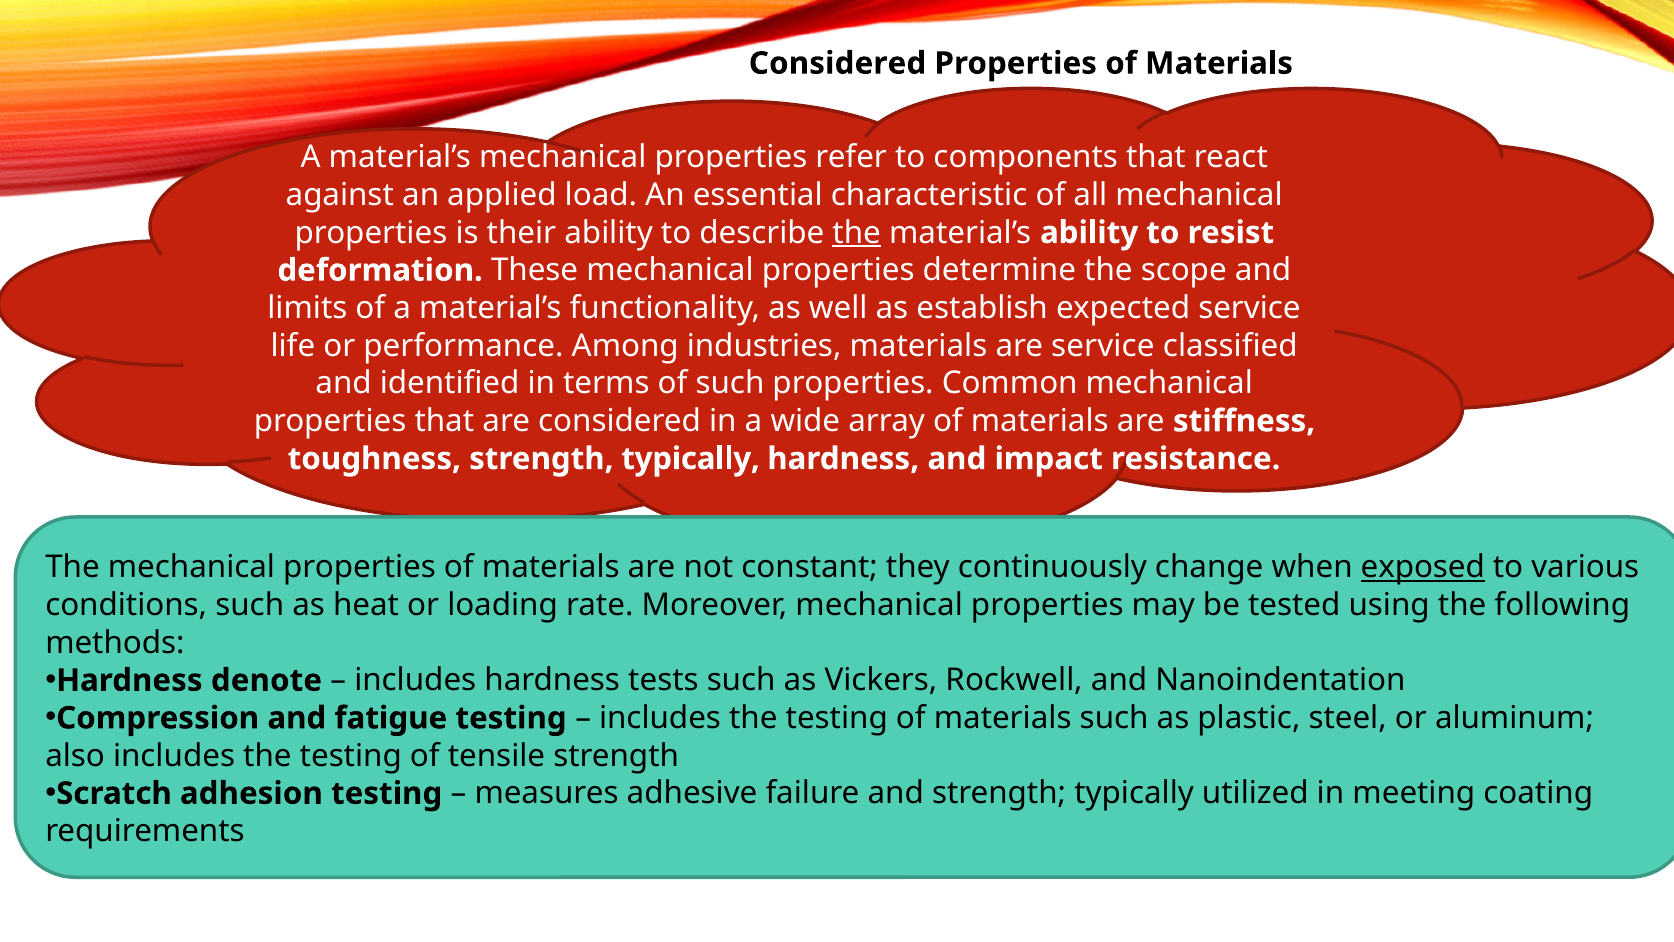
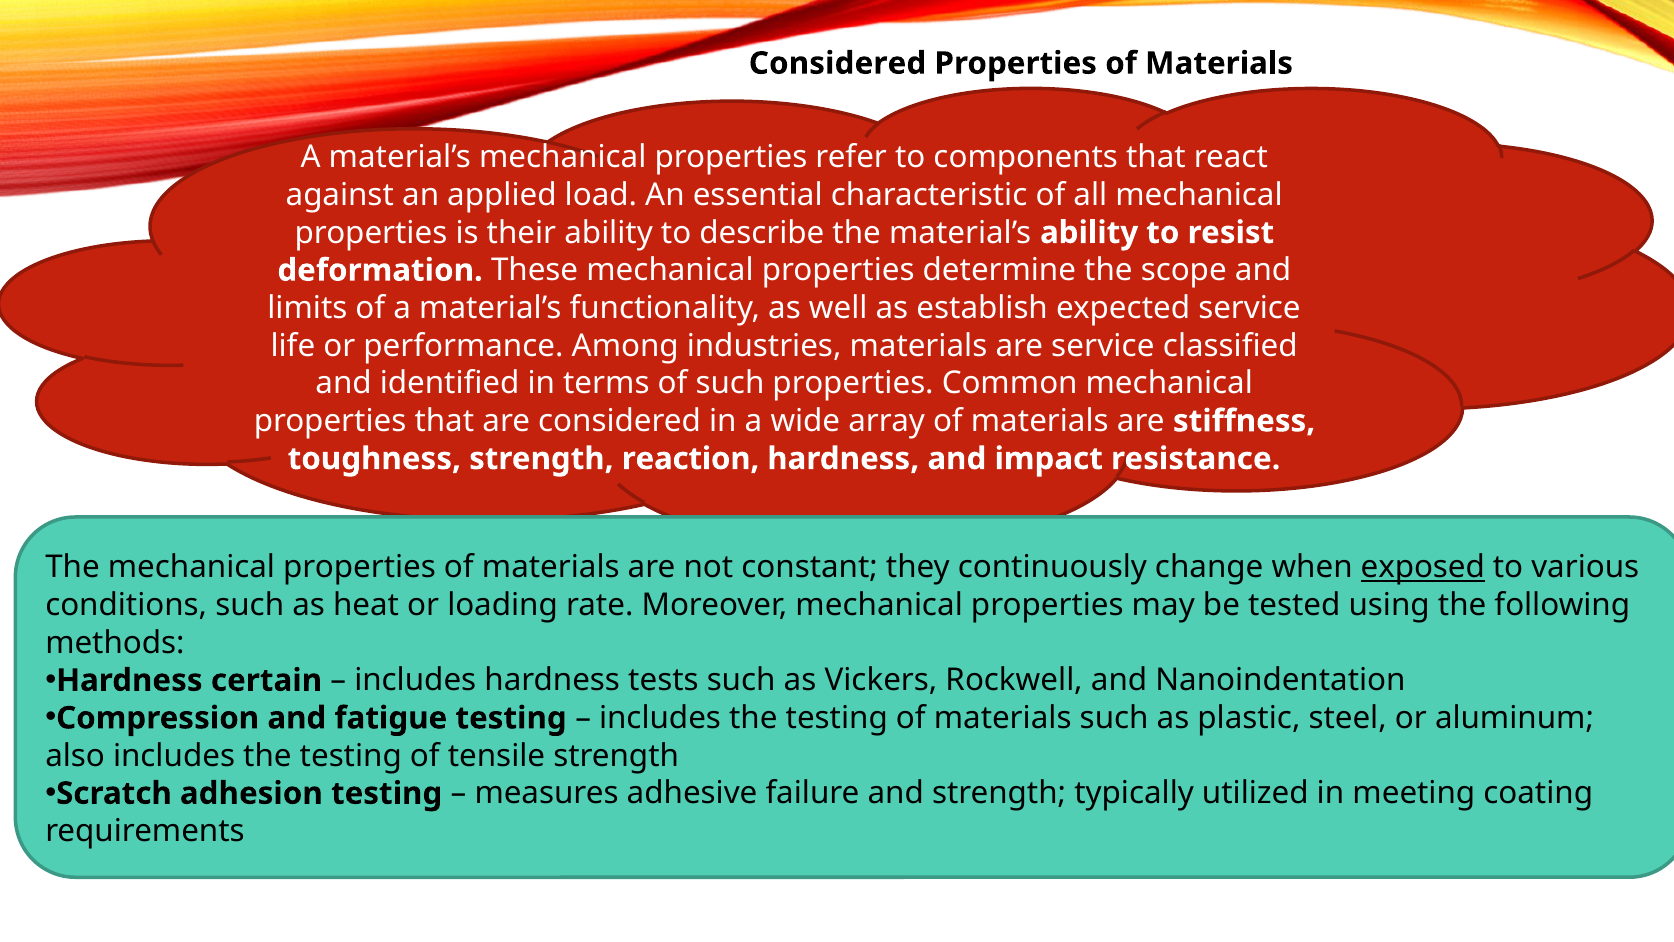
the underline: present -> none (857, 233)
toughness strength typically: typically -> reaction (691, 459)
denote: denote -> certain (266, 680)
